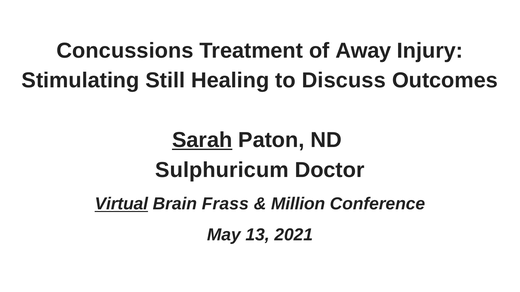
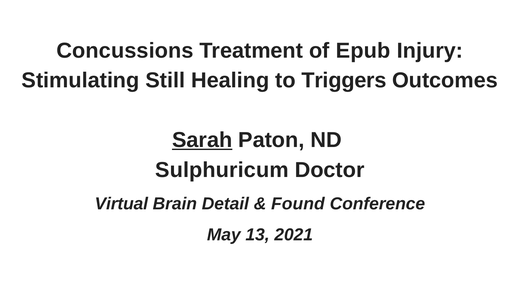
Away: Away -> Epub (363, 51)
Discuss: Discuss -> Triggers (344, 81)
Virtual underline: present -> none (121, 204)
Frass: Frass -> Detail (225, 204)
Million: Million -> Found (298, 204)
